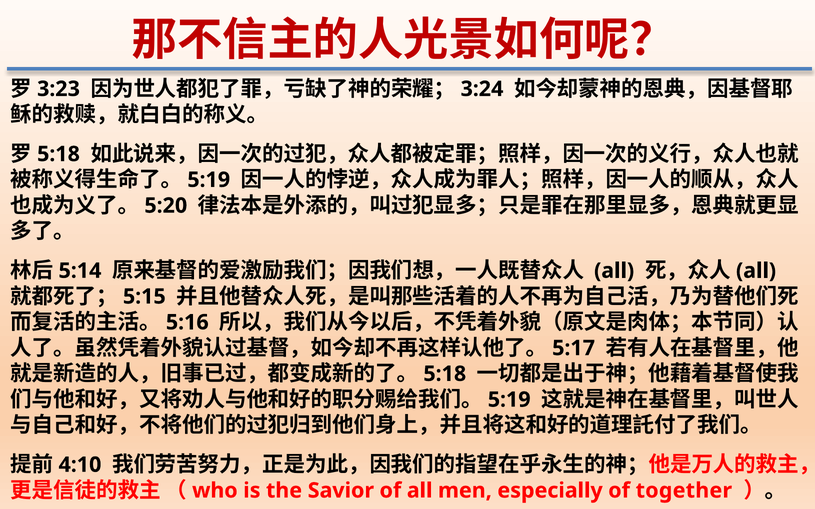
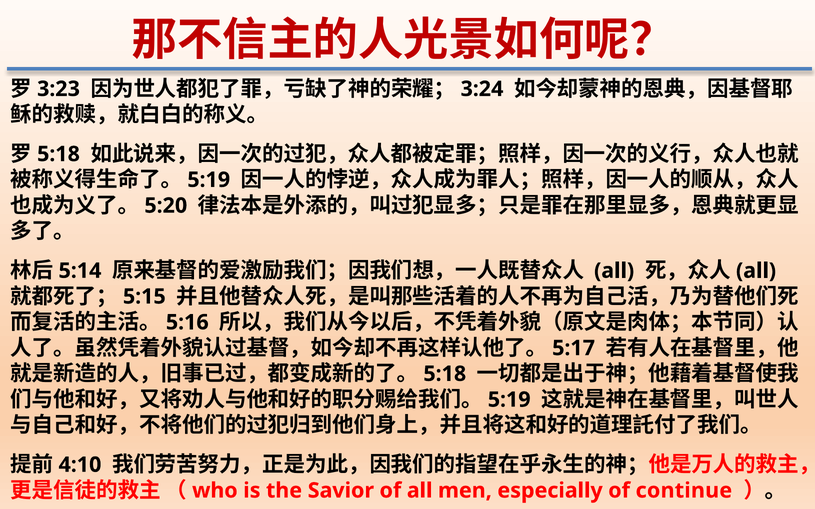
together: together -> continue (684, 491)
